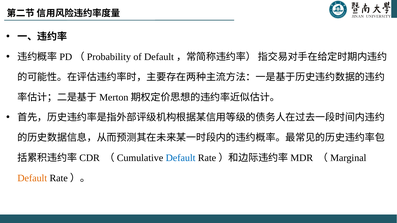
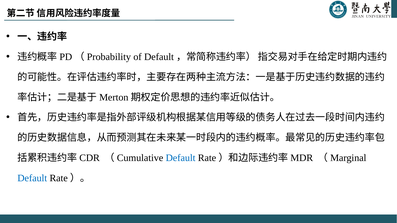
Default colour: orange -> blue (32, 178)
